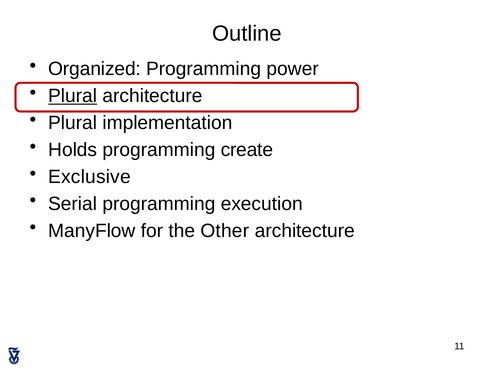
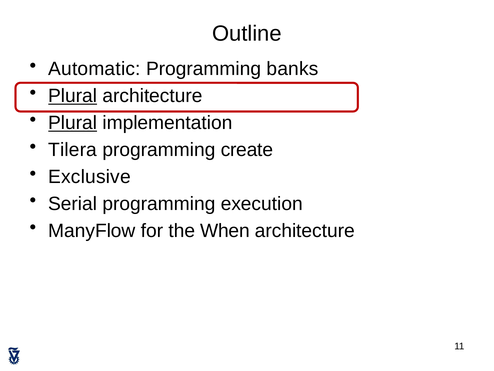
Organized: Organized -> Automatic (94, 69)
power: power -> banks (293, 69)
Plural underline: none -> present (73, 123)
Holds: Holds -> Tilera (73, 150)
Other: Other -> When (225, 230)
